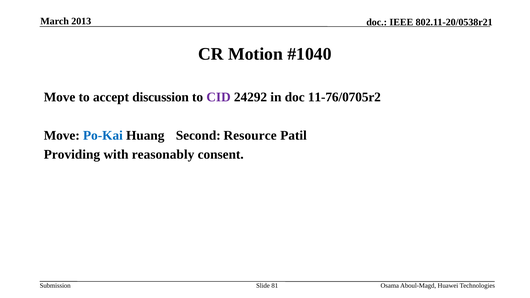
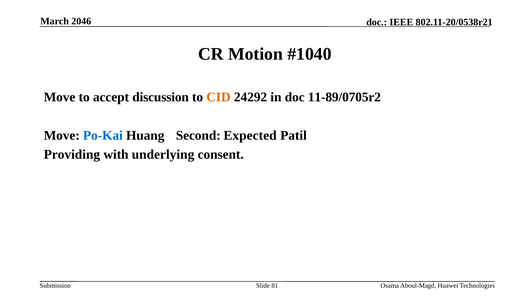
2013: 2013 -> 2046 (81, 21)
CID colour: purple -> orange (219, 97)
11-76/0705r2: 11-76/0705r2 -> 11-89/0705r2 (344, 97)
Resource: Resource -> Expected (250, 135)
reasonably: reasonably -> underlying (163, 155)
